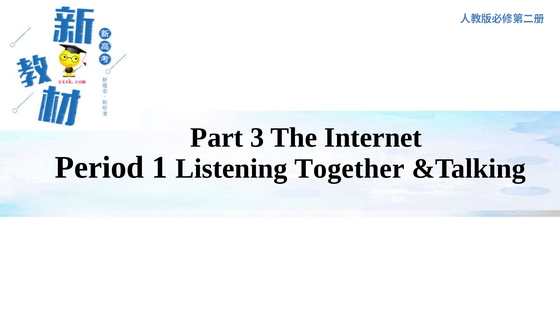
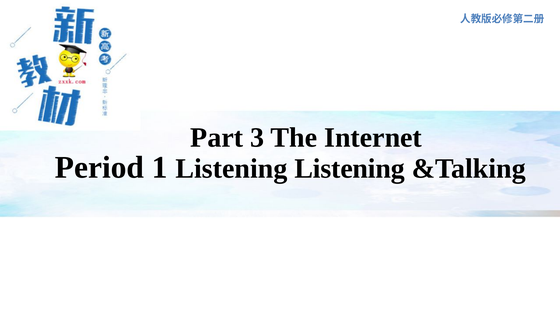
Listening Together: Together -> Listening (350, 169)
